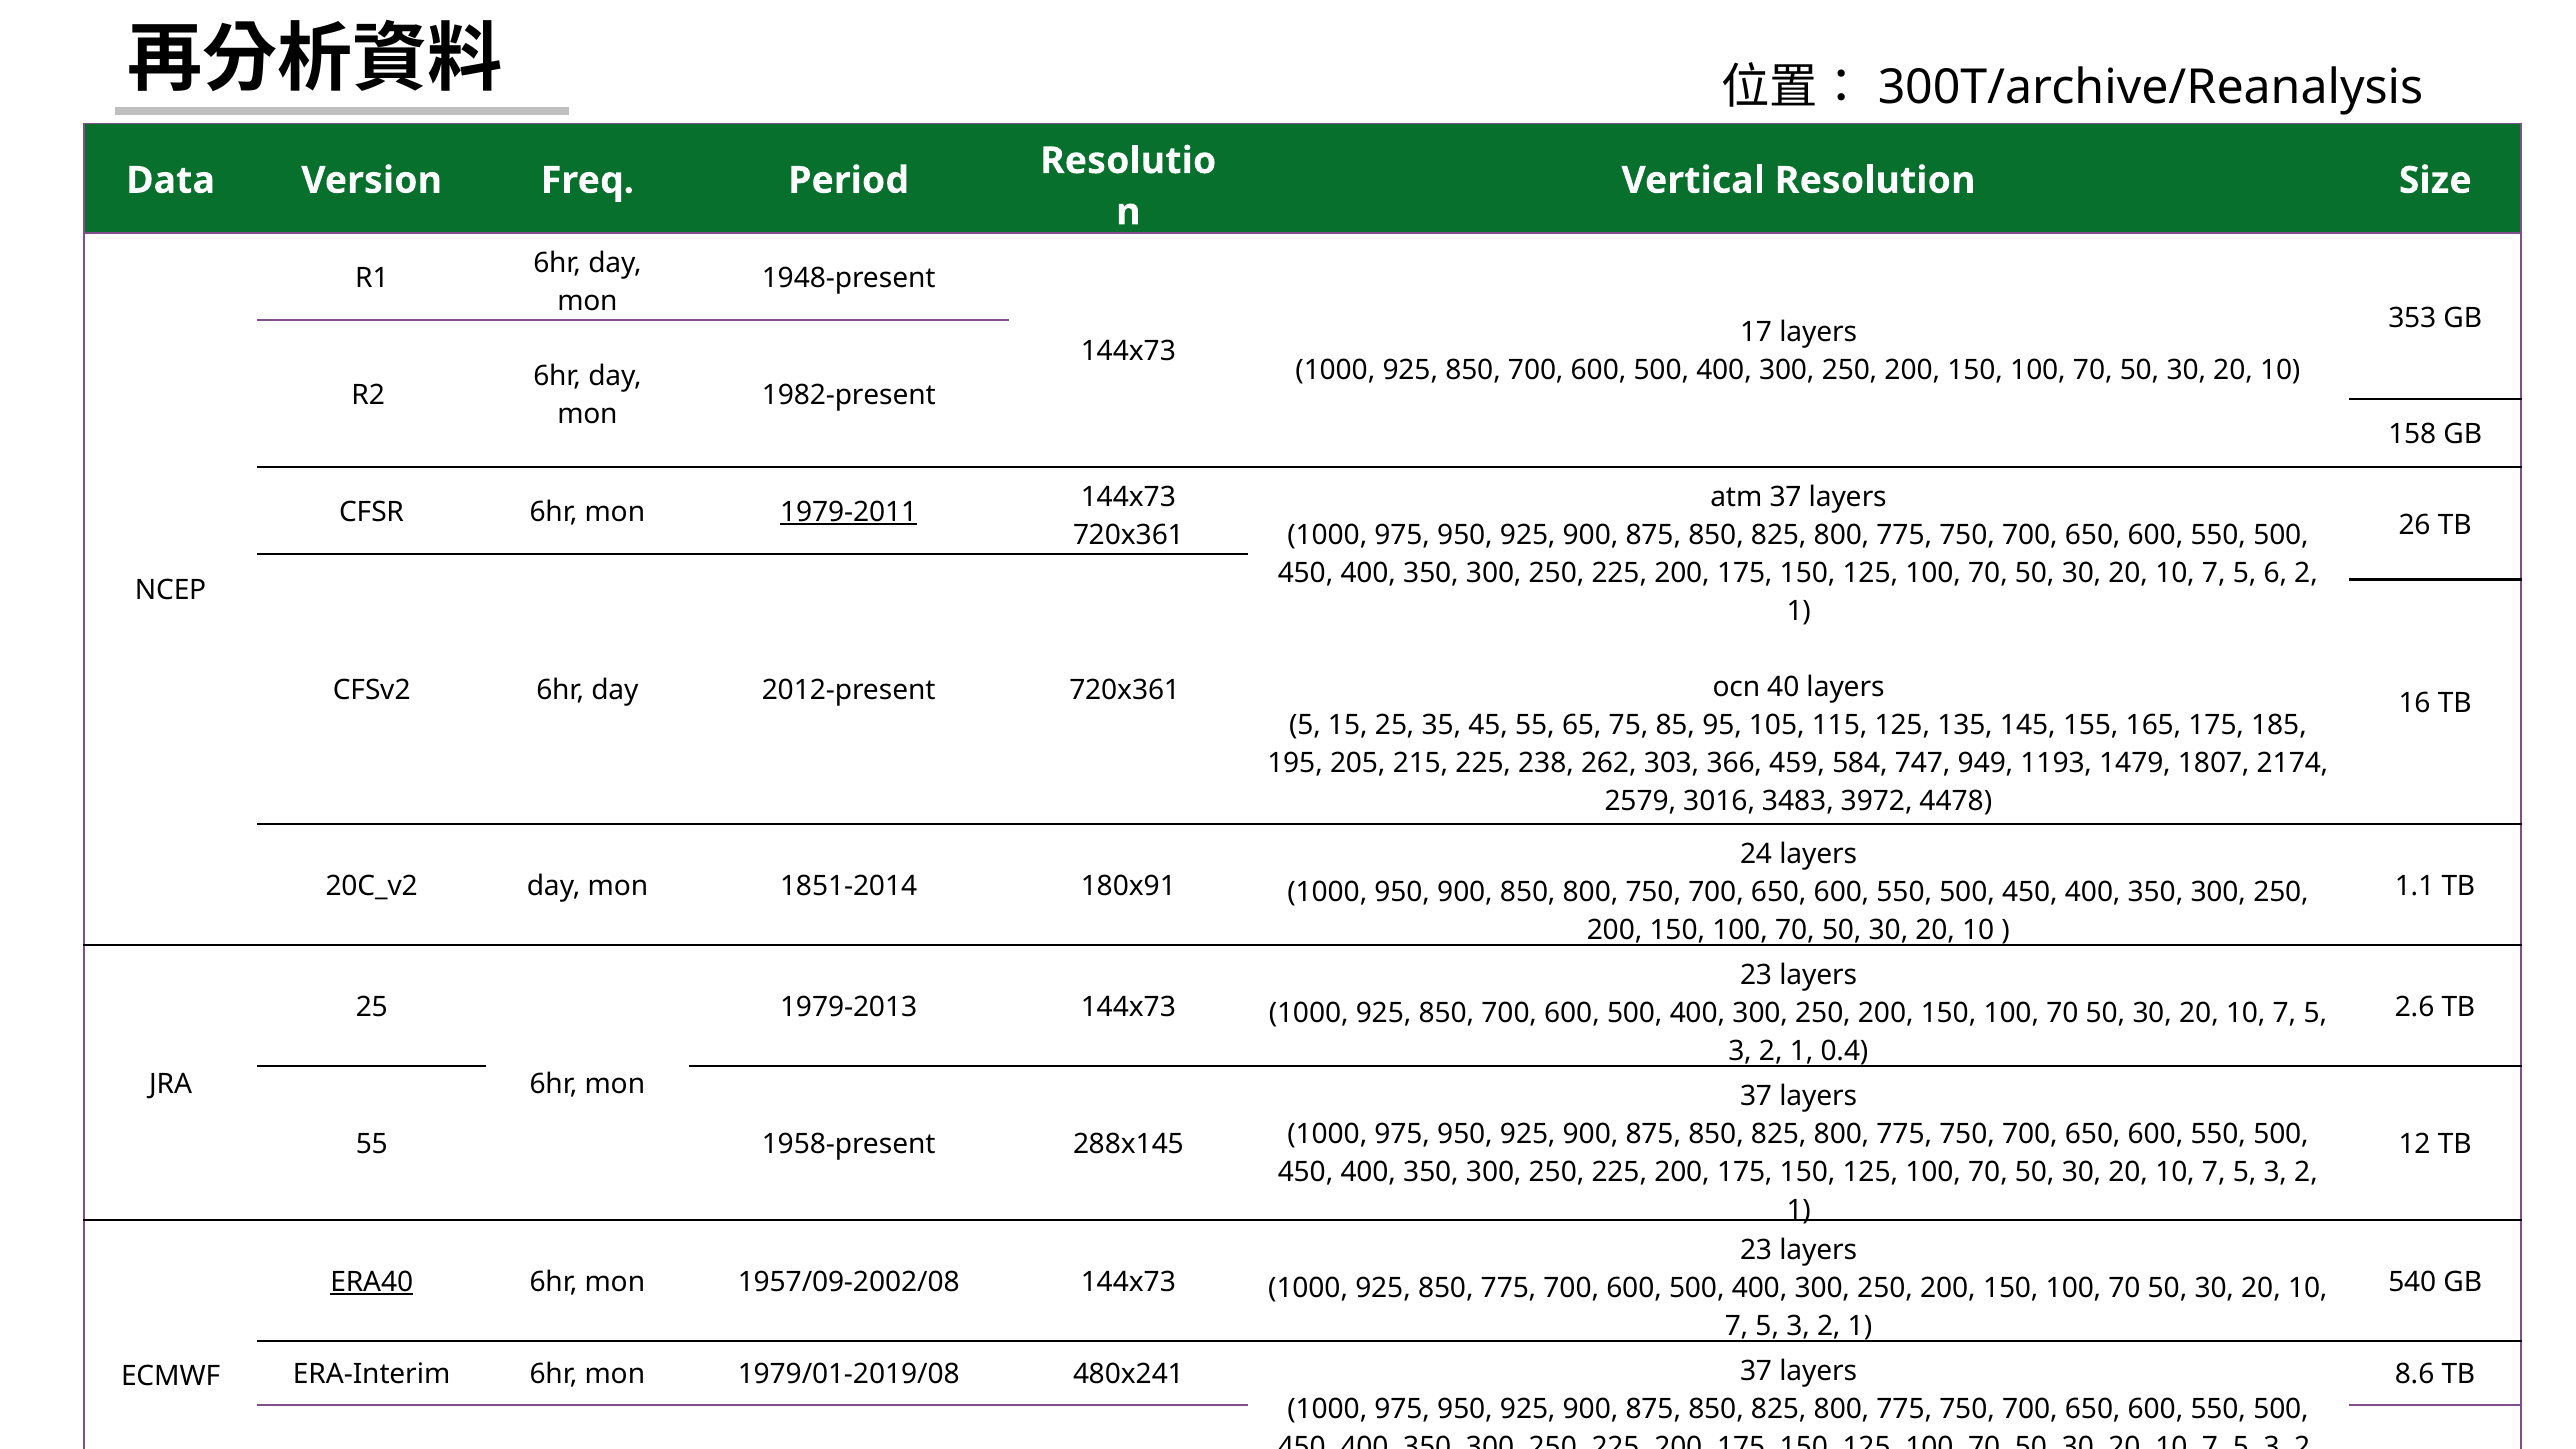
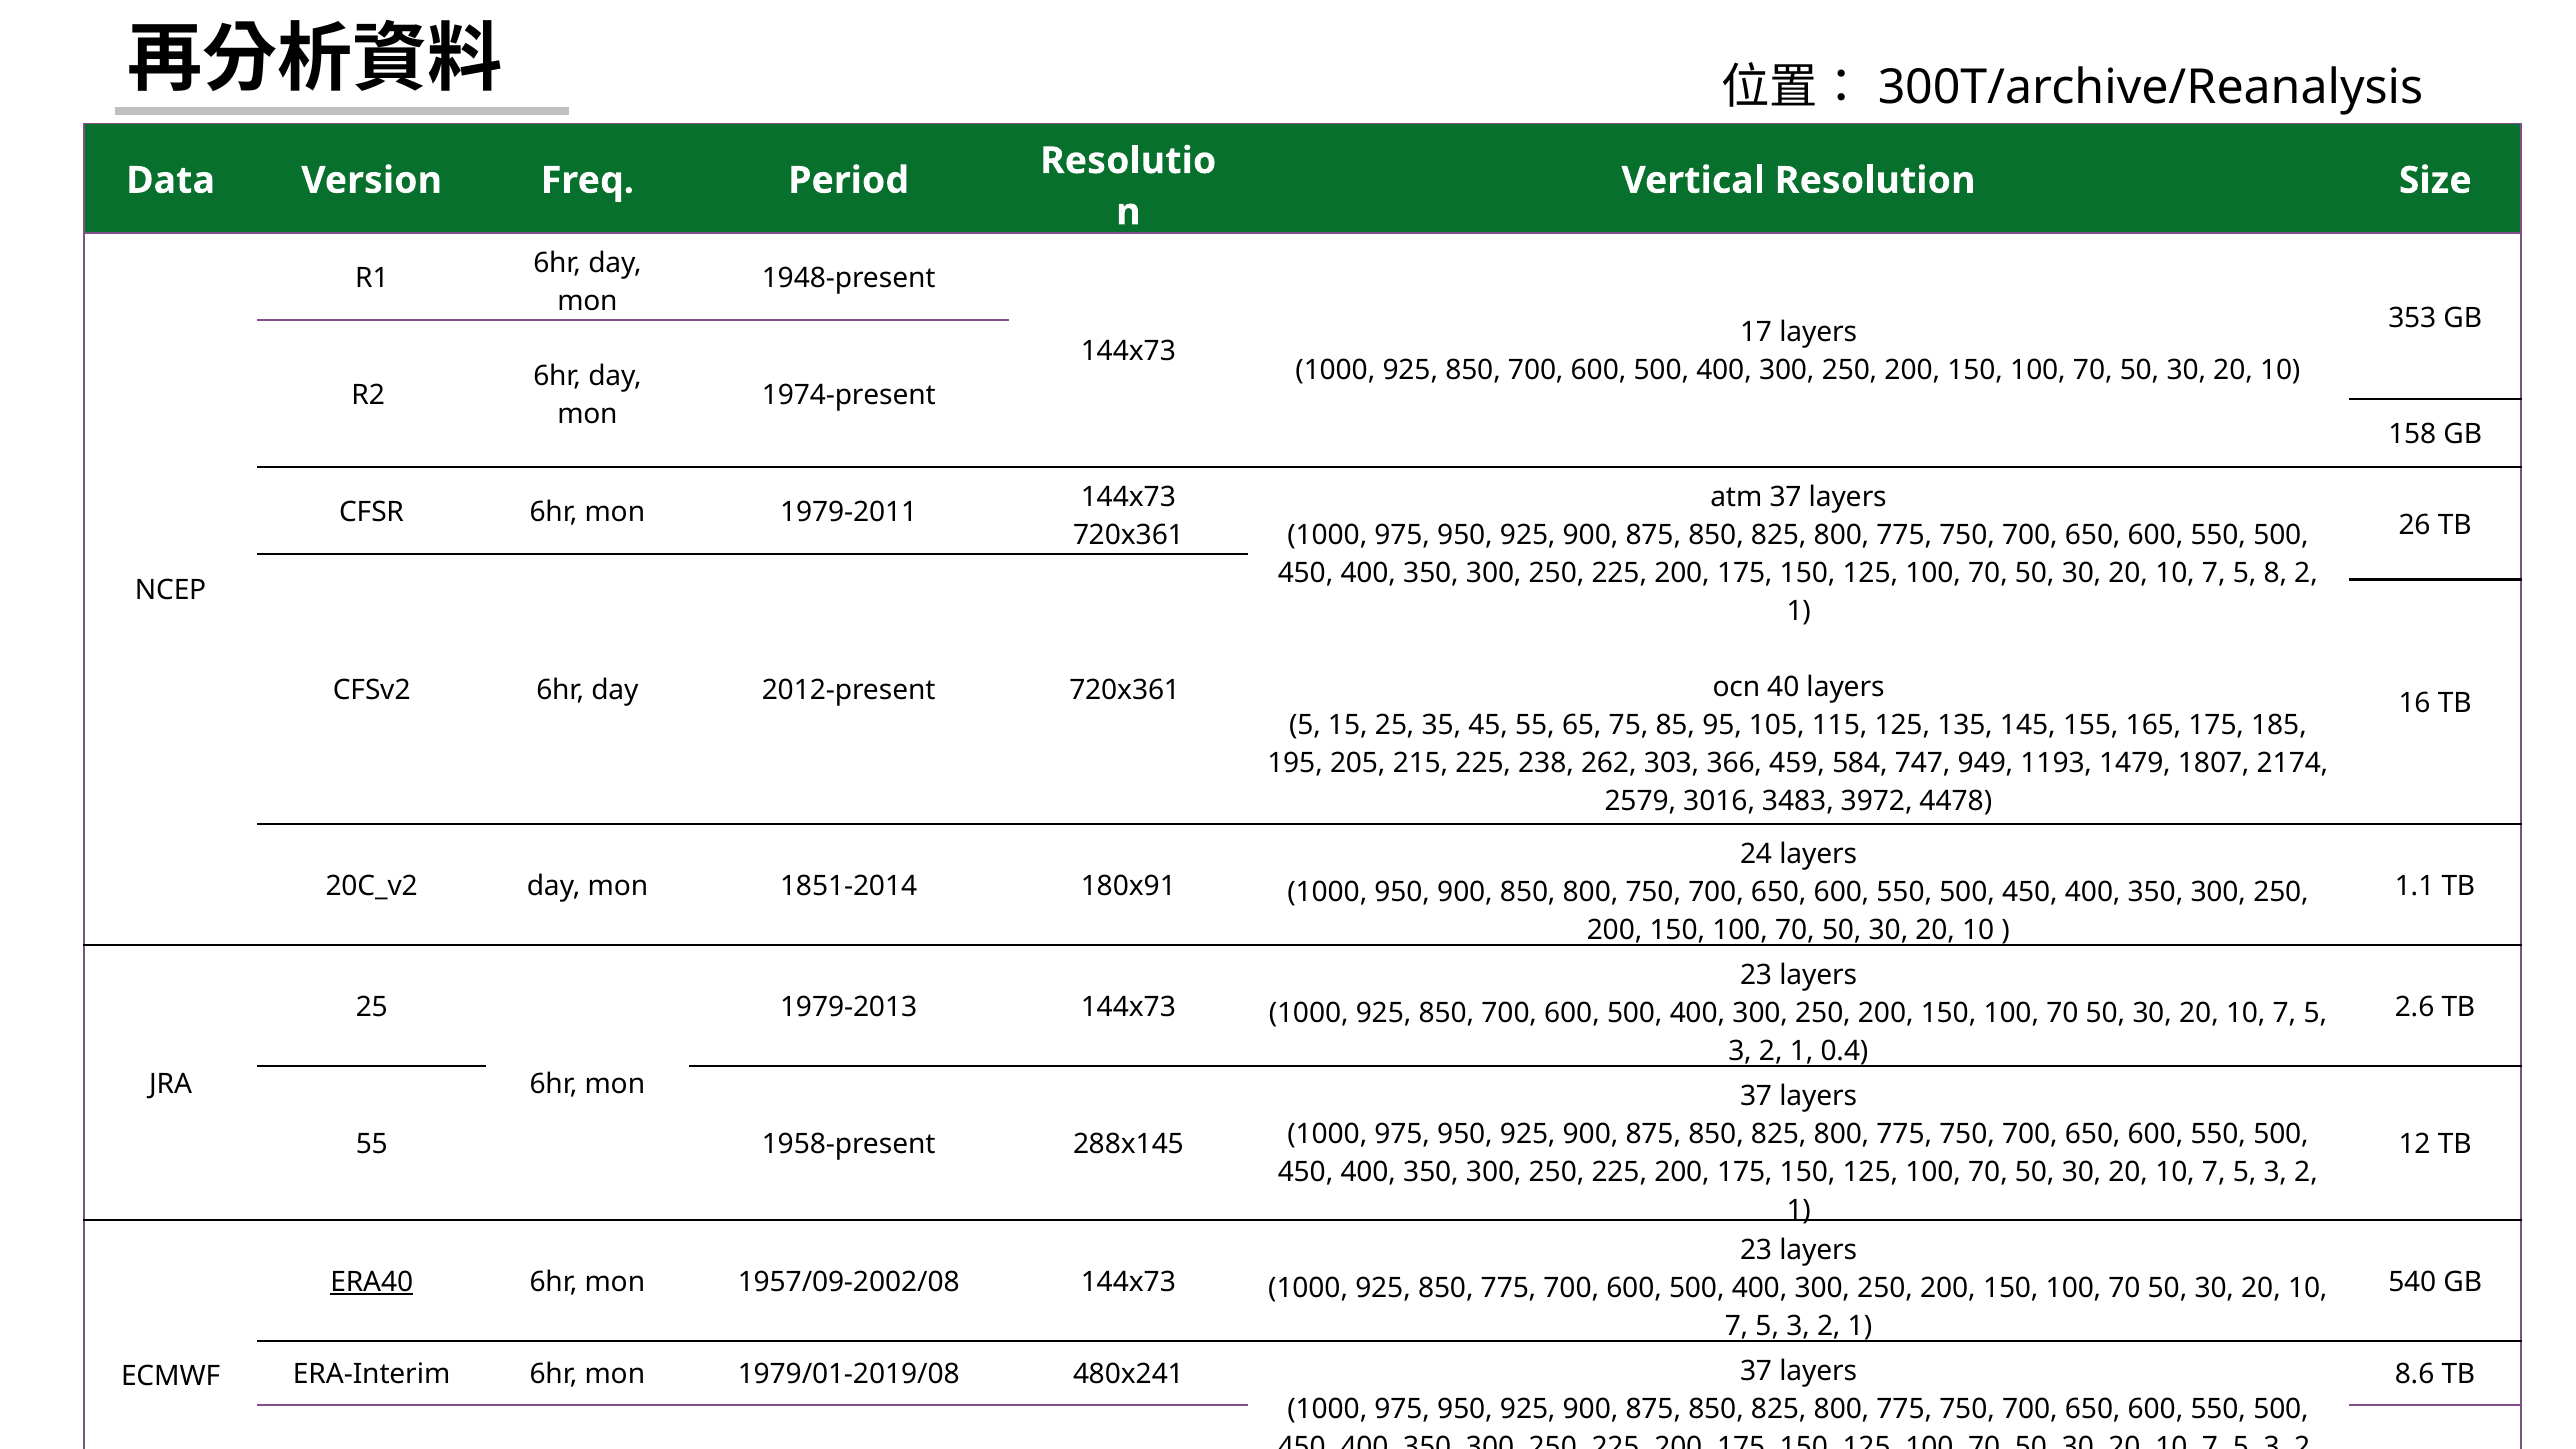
1982-present: 1982-present -> 1974-present (849, 395)
1979-2011 underline: present -> none (849, 512)
6: 6 -> 8 (2275, 573)
